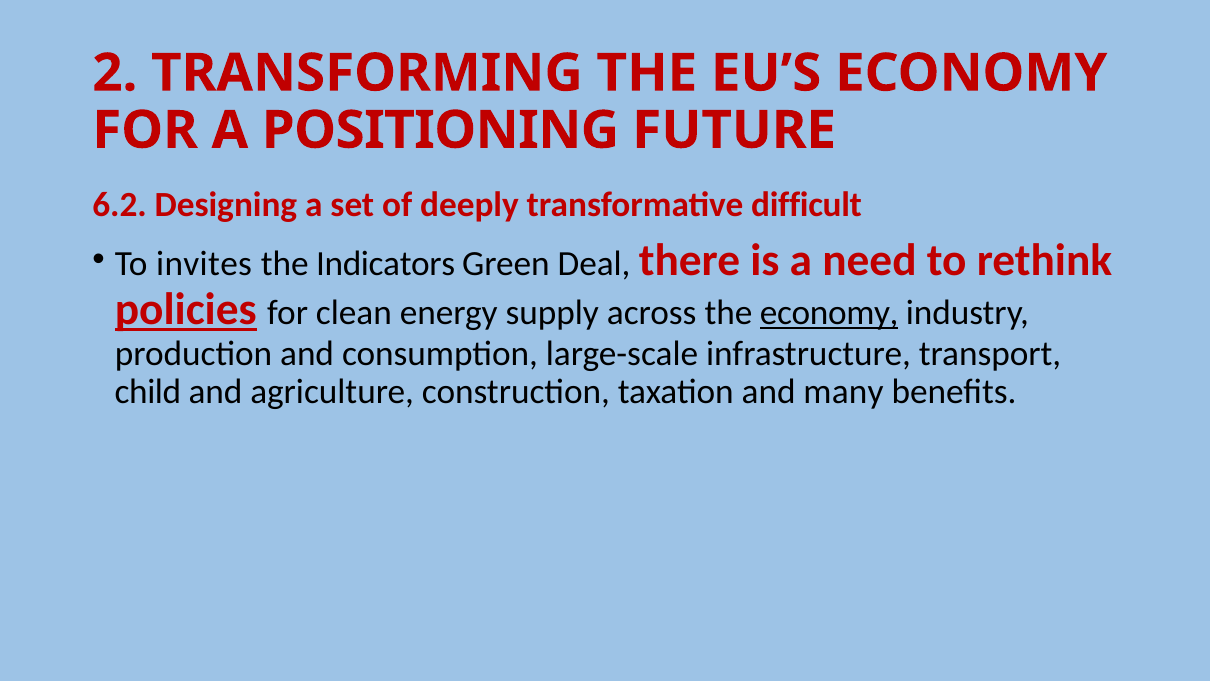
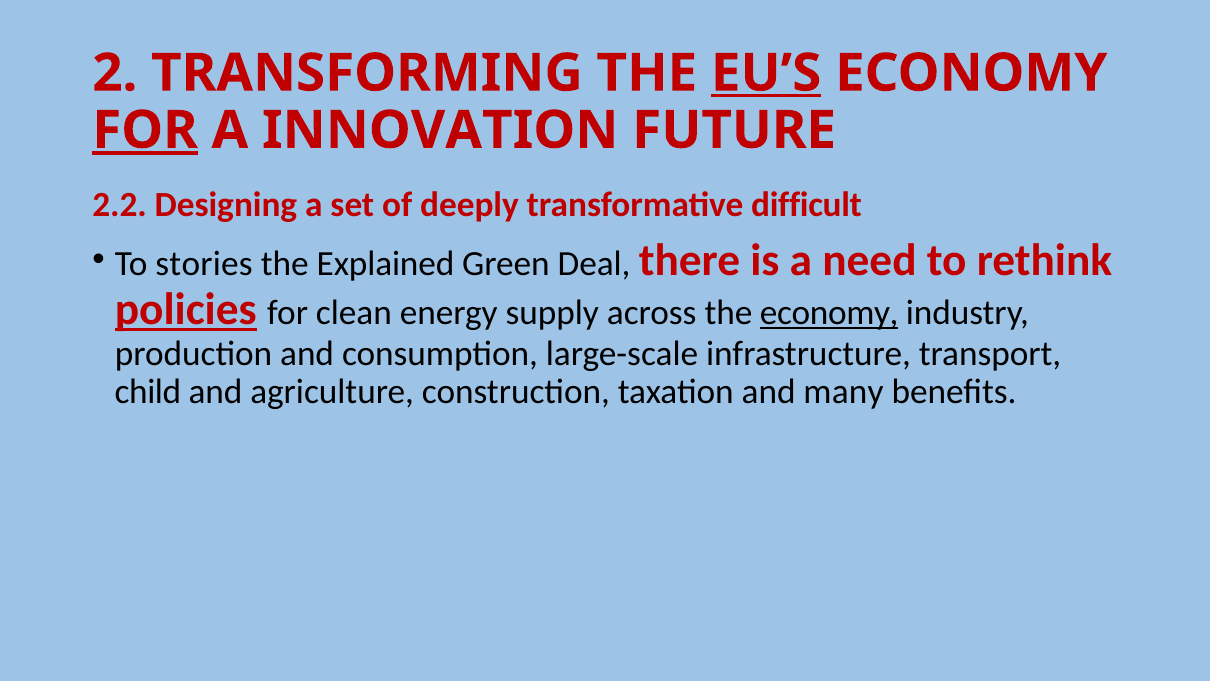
EU’S underline: none -> present (766, 73)
FOR underline: none -> present (145, 130)
POSITIONING: POSITIONING -> INNOVATION (440, 130)
6.2: 6.2 -> 2.2 (120, 205)
invites: invites -> stories (204, 264)
Indicators: Indicators -> Explained (386, 264)
